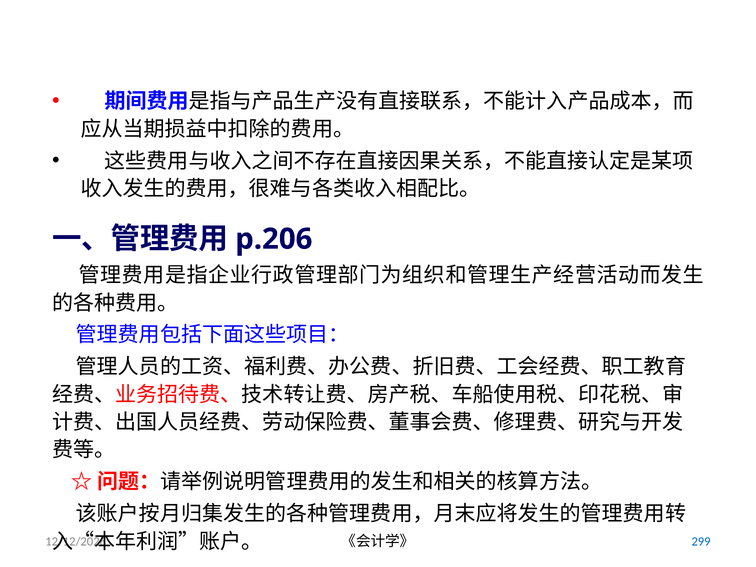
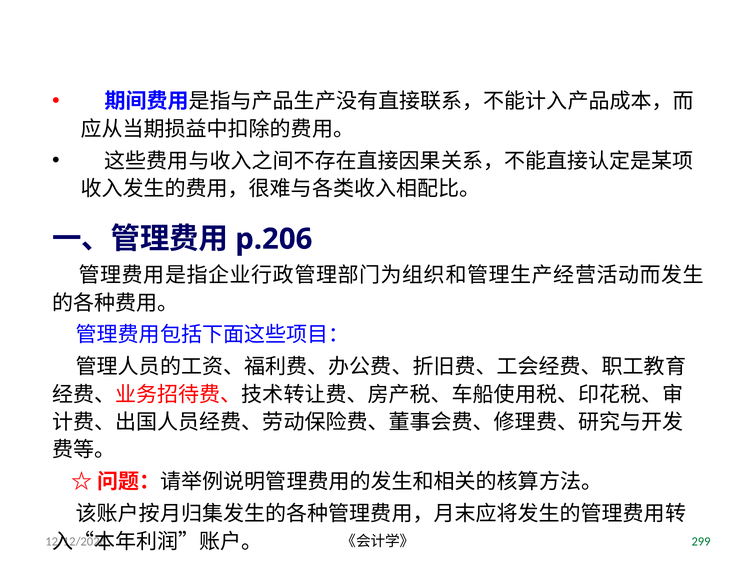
299 colour: blue -> green (701, 541)
